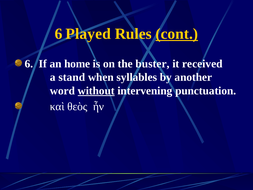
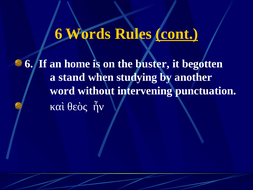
Played: Played -> Words (88, 34)
received: received -> begotten (202, 64)
syllables: syllables -> studying (137, 77)
without underline: present -> none (96, 91)
